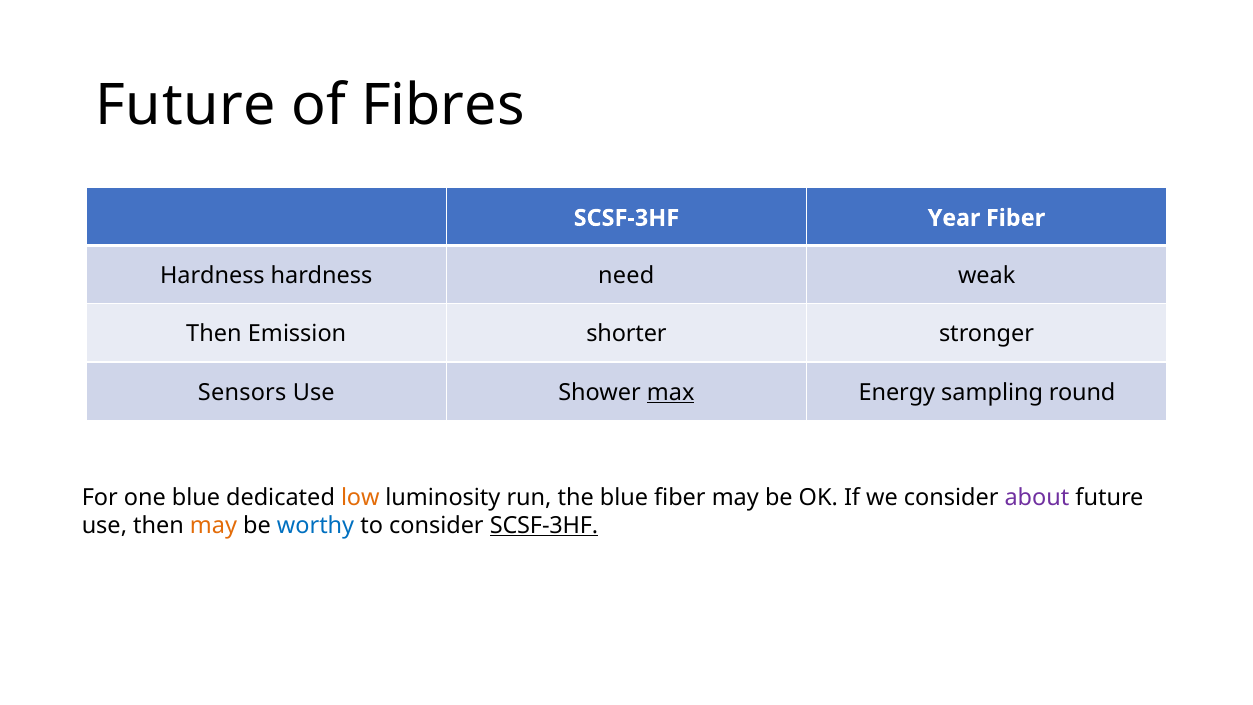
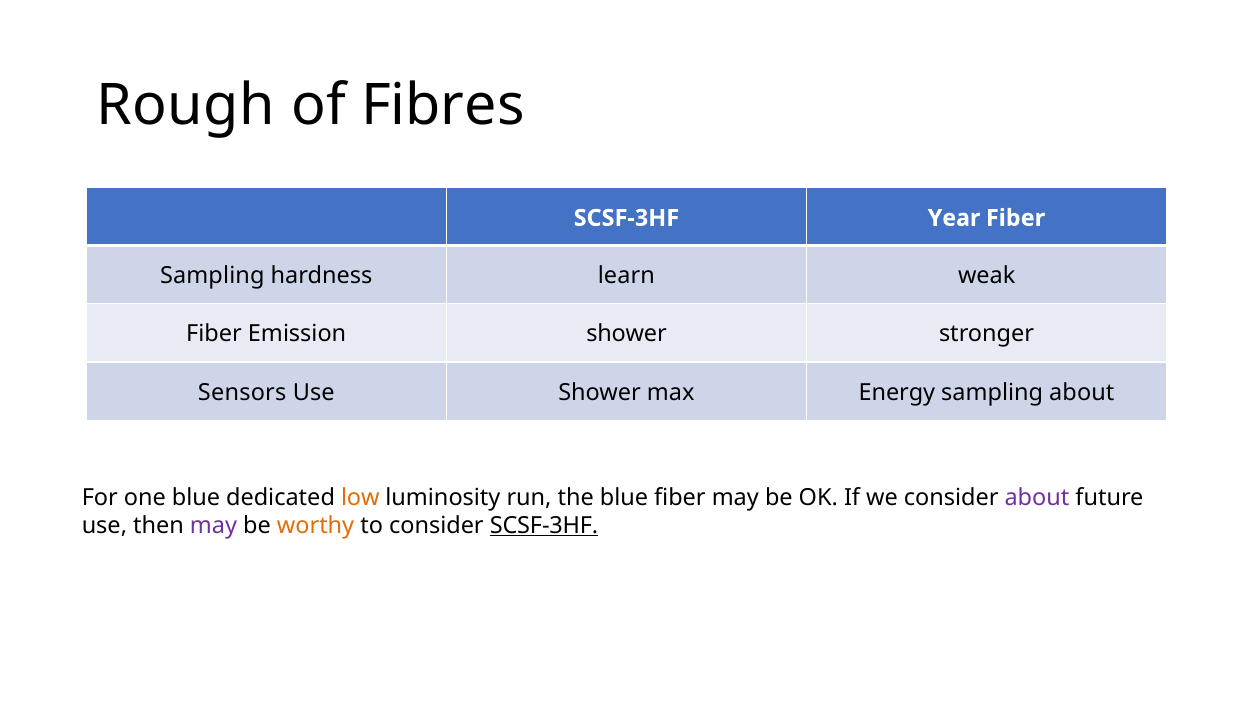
Future: Future -> Rough (186, 105)
Hardness: Hardness -> Sampling (212, 276)
need: need -> learn (626, 276)
Then: Then -> Fiber (214, 334)
Emission shorter: shorter -> shower (627, 334)
max underline: present -> none (671, 392)
sampling round: round -> about (1082, 392)
may colour: orange -> purple (213, 525)
worthy colour: blue -> orange (316, 525)
